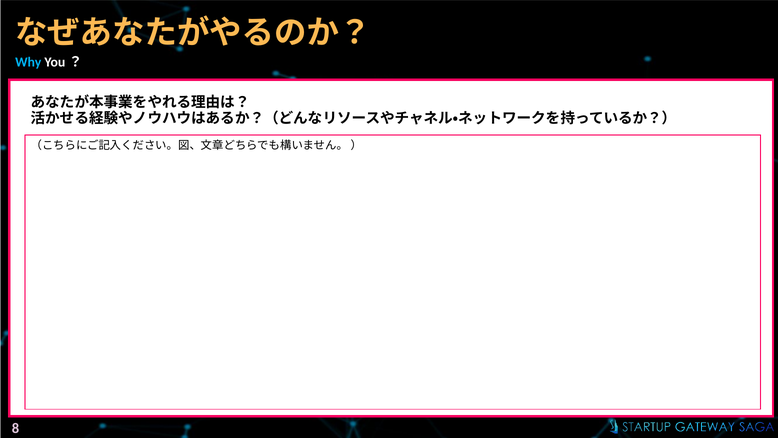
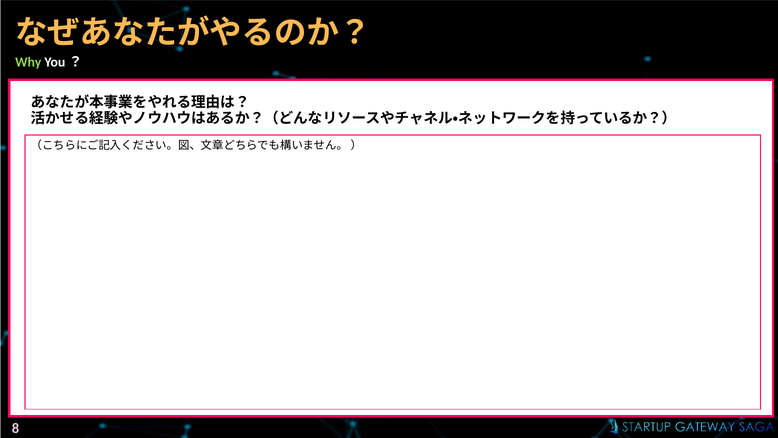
Why colour: light blue -> light green (28, 62)
